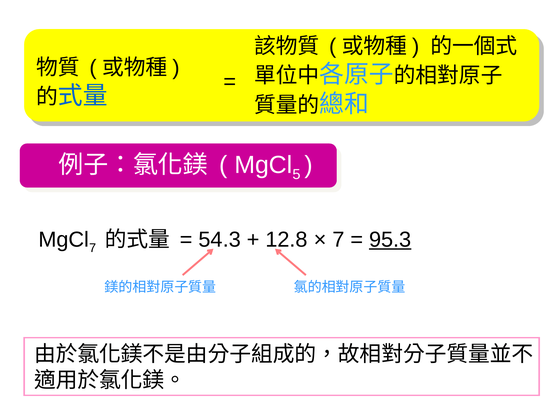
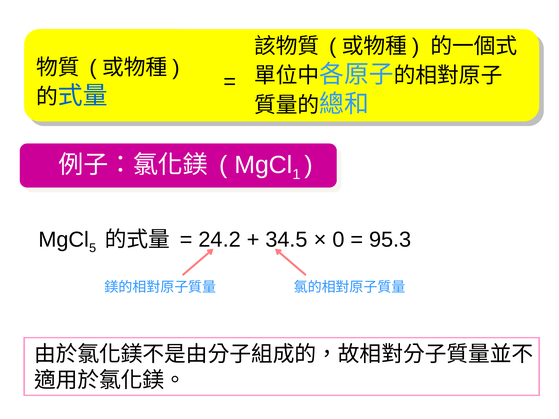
5: 5 -> 1 (296, 175)
7: 7 -> 5 (93, 248)
54.3: 54.3 -> 24.2 (220, 240)
12.8: 12.8 -> 34.5 (287, 240)
7: 7 -> 0 (338, 240)
95.3 underline: present -> none (390, 240)
